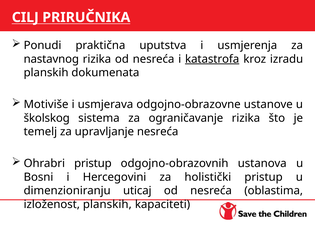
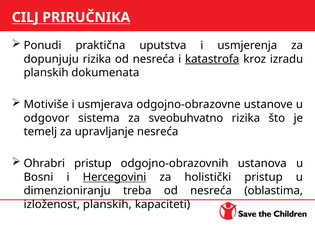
nastavnog: nastavnog -> dopunjuju (51, 59)
školskog: školskog -> odgovor (47, 118)
ograničavanje: ograničavanje -> sveobuhvatno (186, 118)
Hercegovini underline: none -> present (115, 177)
uticaj: uticaj -> treba (137, 191)
